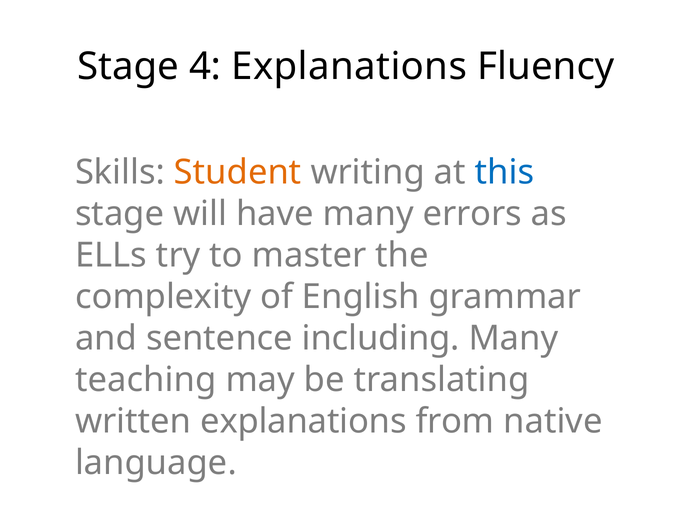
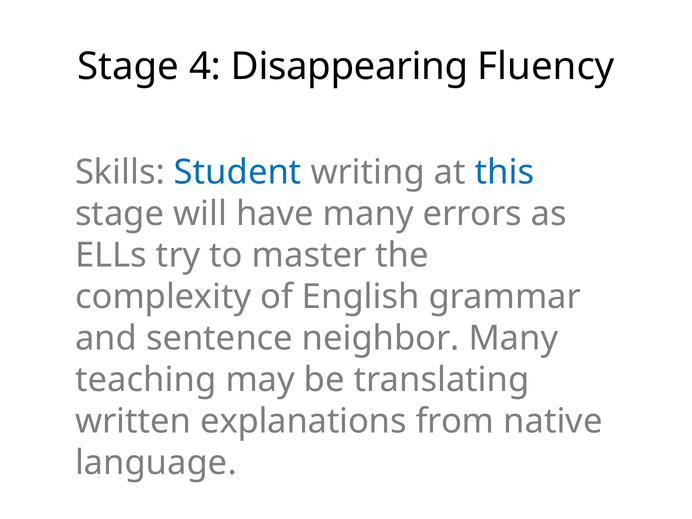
4 Explanations: Explanations -> Disappearing (350, 67)
Student colour: orange -> blue (238, 172)
including: including -> neighbor (381, 338)
